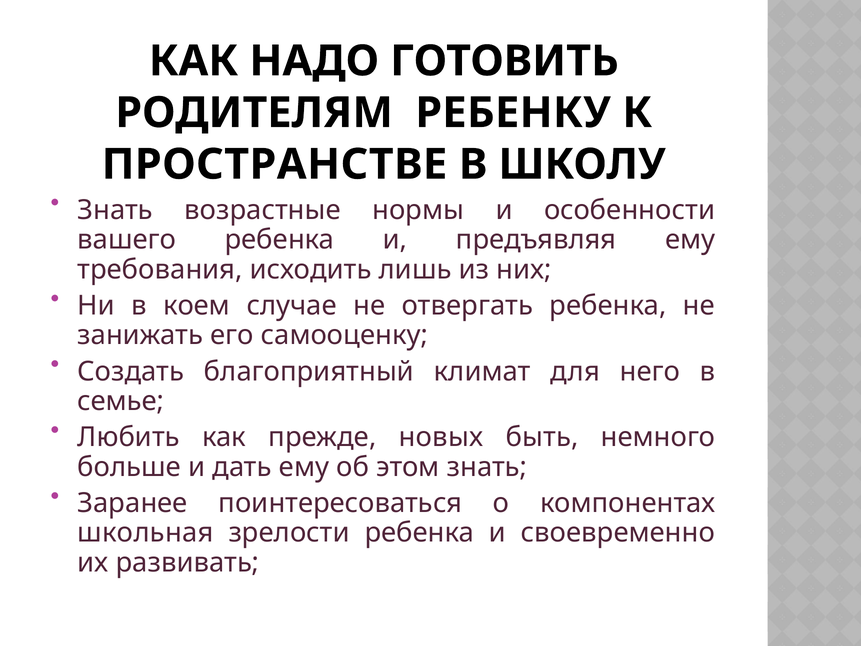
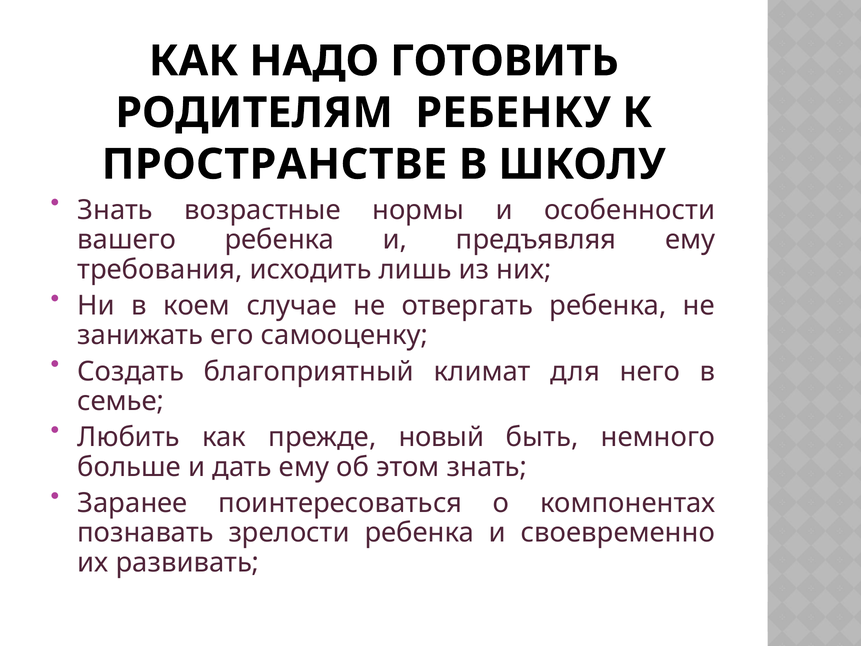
новых: новых -> новый (441, 437)
школьная: школьная -> познавать (146, 533)
